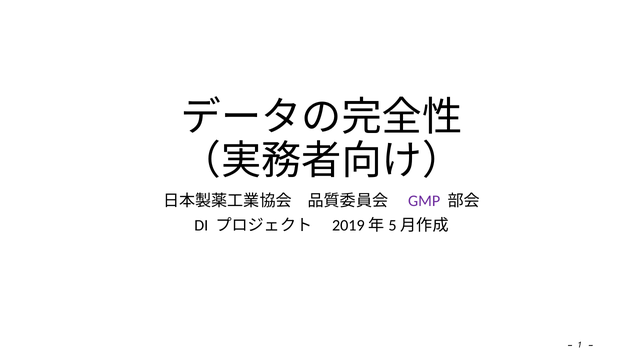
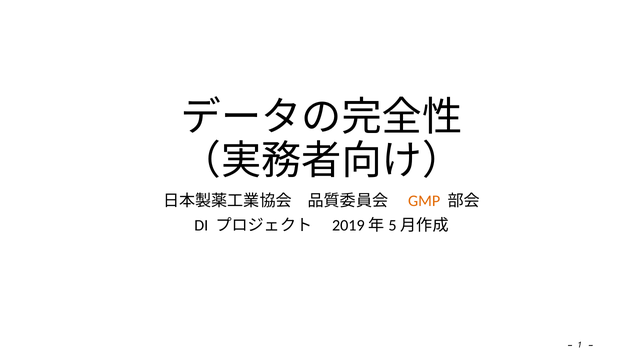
GMP colour: purple -> orange (424, 201)
